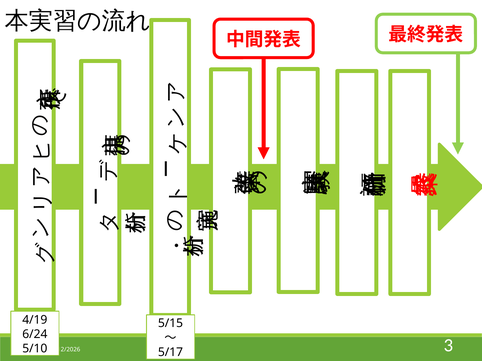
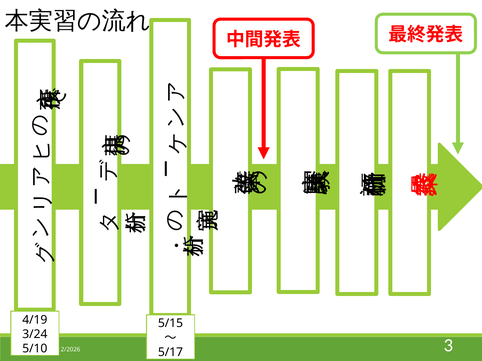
6/24: 6/24 -> 3/24 (35, 335)
